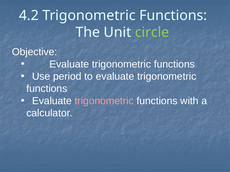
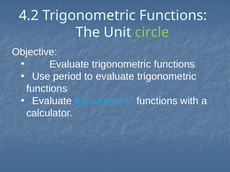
trigonometric colour: pink -> light blue (104, 101)
